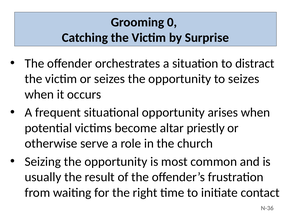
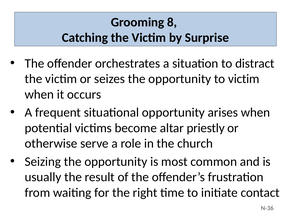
0: 0 -> 8 (172, 22)
to seizes: seizes -> victim (244, 79)
